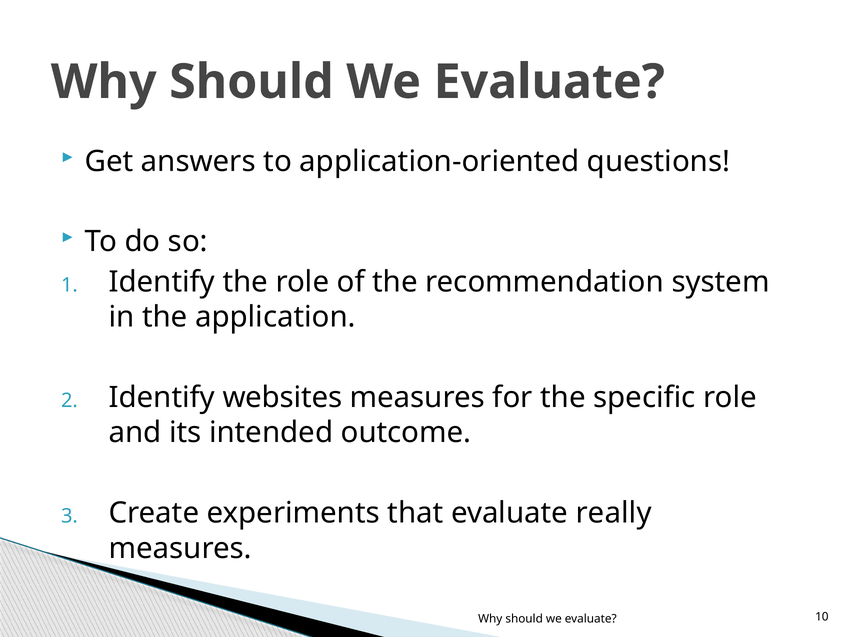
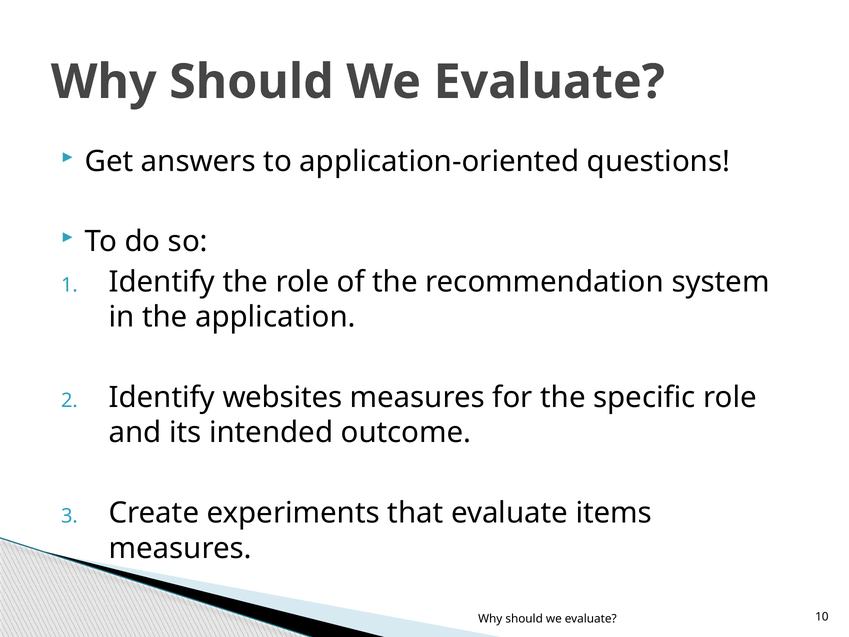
really: really -> items (614, 513)
